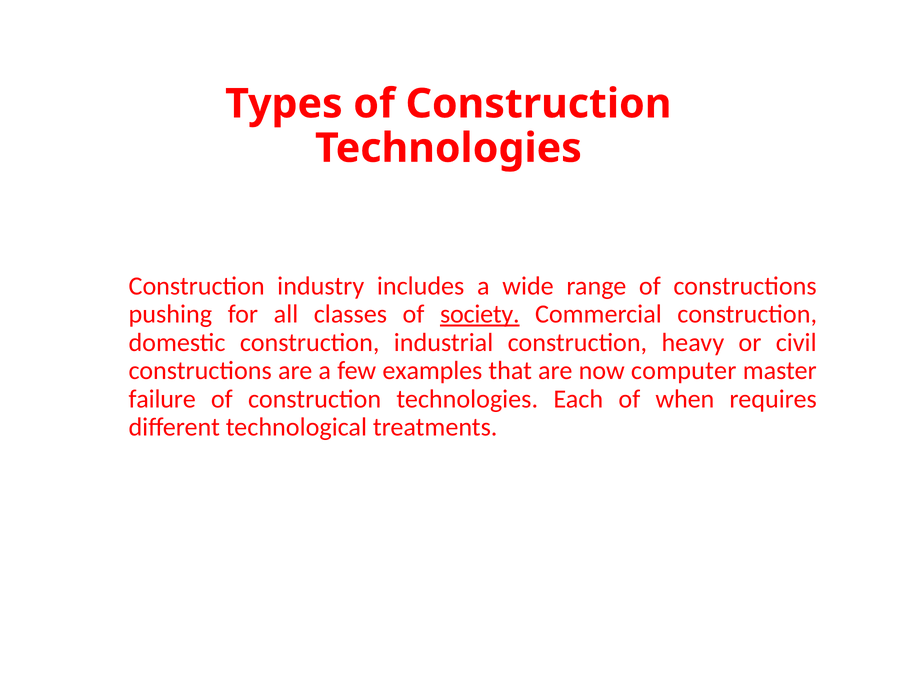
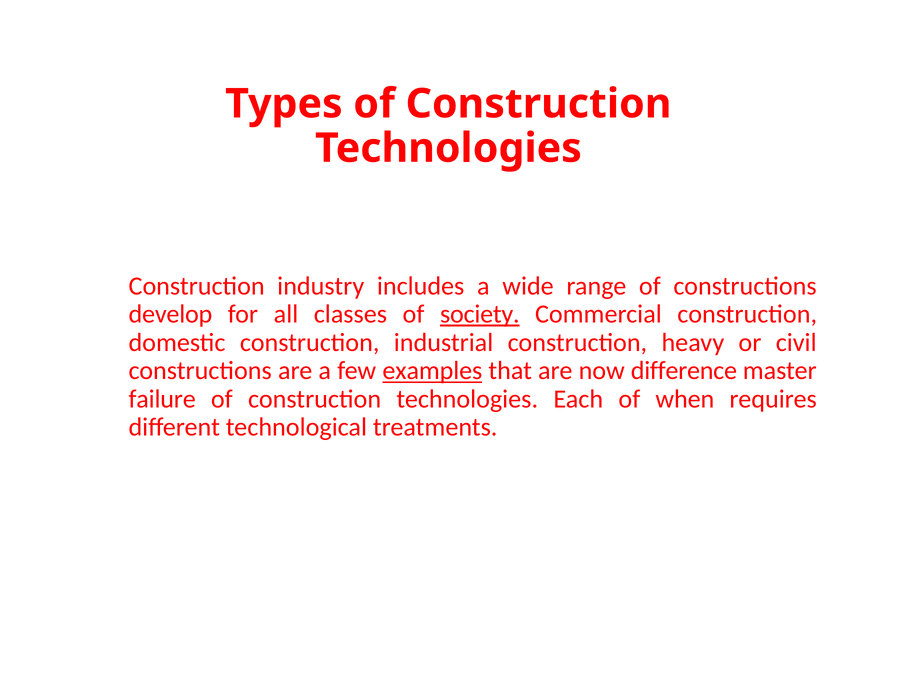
pushing: pushing -> develop (170, 314)
examples underline: none -> present (432, 371)
computer: computer -> difference (684, 371)
